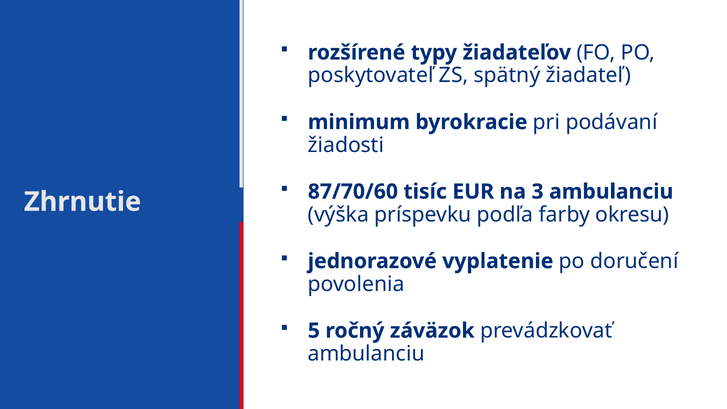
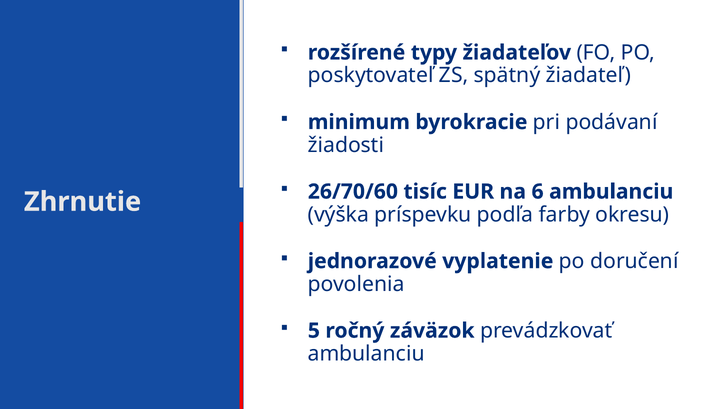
87/70/60: 87/70/60 -> 26/70/60 (353, 192)
3: 3 -> 6 (538, 192)
